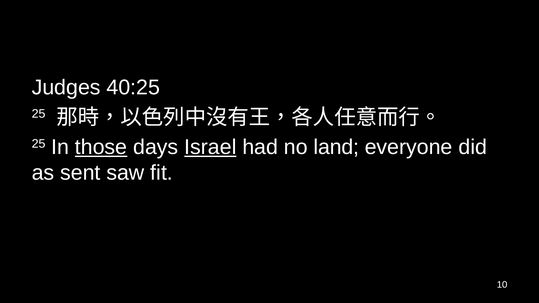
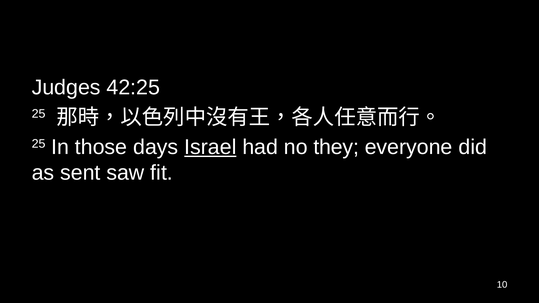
40:25: 40:25 -> 42:25 (133, 87)
those underline: present -> none (101, 147)
land: land -> they (336, 147)
